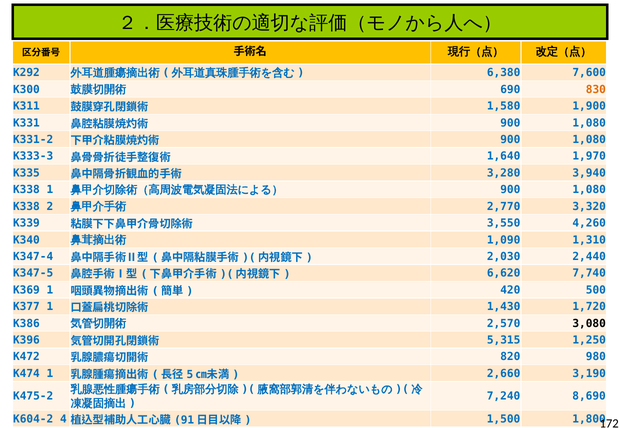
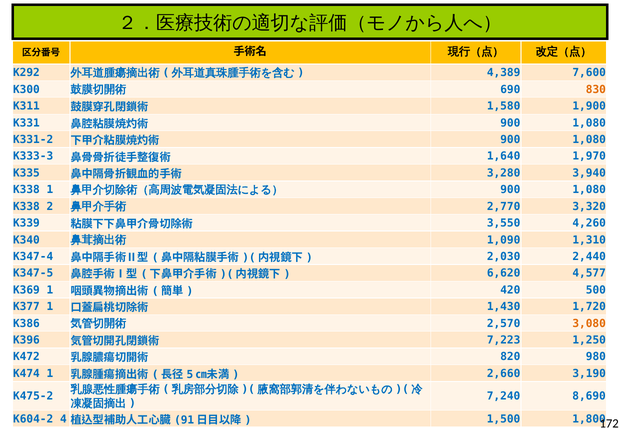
6,380: 6,380 -> 4,389 (504, 73)
7,740: 7,740 -> 4,577 (589, 274)
3,080 colour: black -> orange (589, 324)
5,315: 5,315 -> 7,223 (504, 341)
